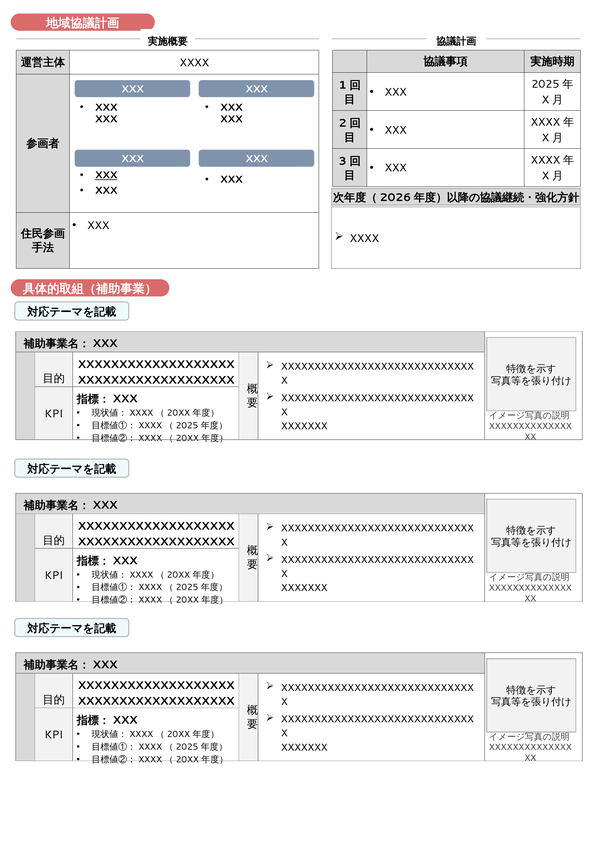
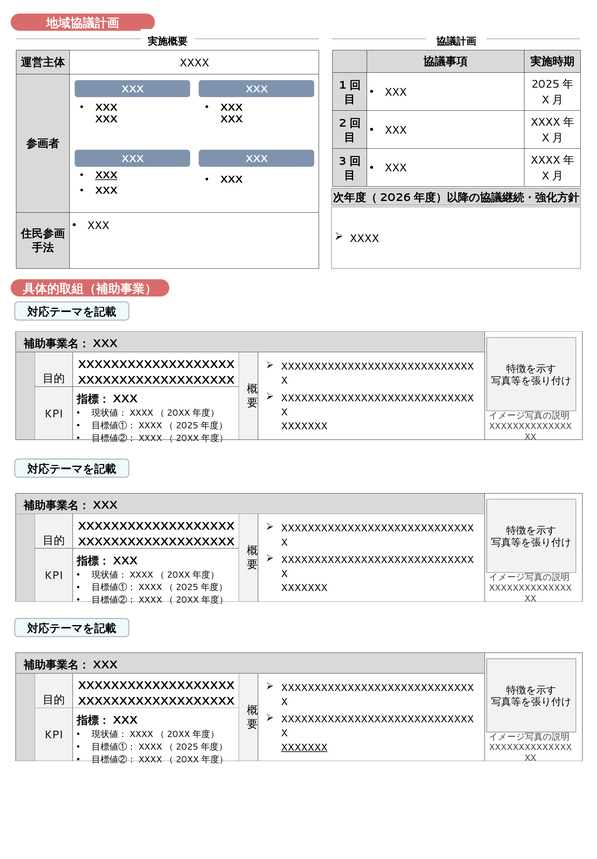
XXXXXXX underline: none -> present (304, 747)
